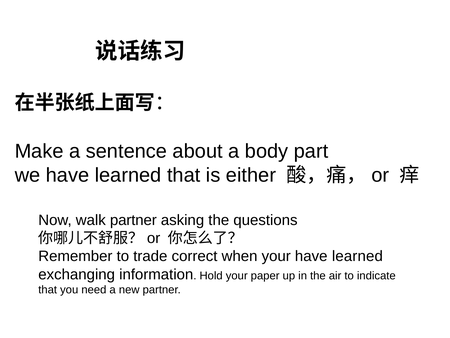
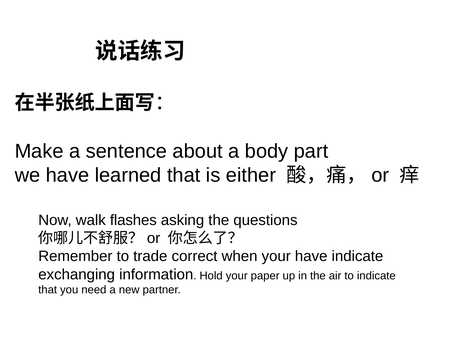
walk partner: partner -> flashes (133, 220)
your have learned: learned -> indicate (357, 256)
